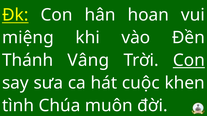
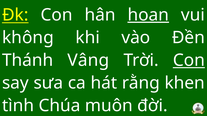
hoan underline: none -> present (148, 15)
miệng: miệng -> không (28, 38)
cuộc: cuộc -> rằng (141, 83)
